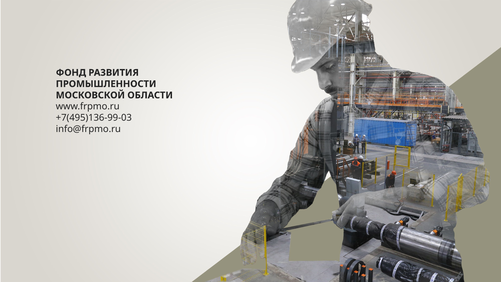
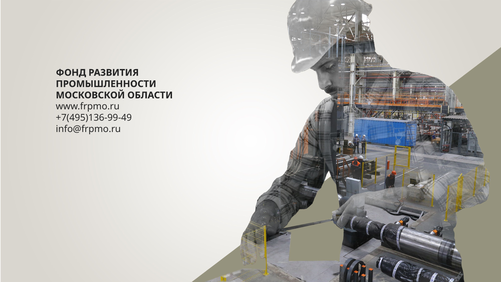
+7(495)136-99-03: +7(495)136-99-03 -> +7(495)136-99-49 (94, 118)
